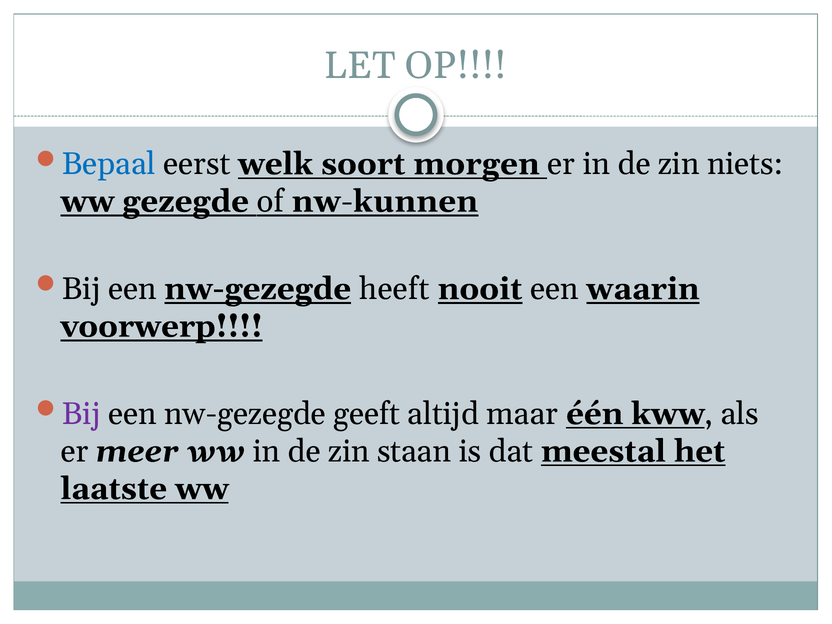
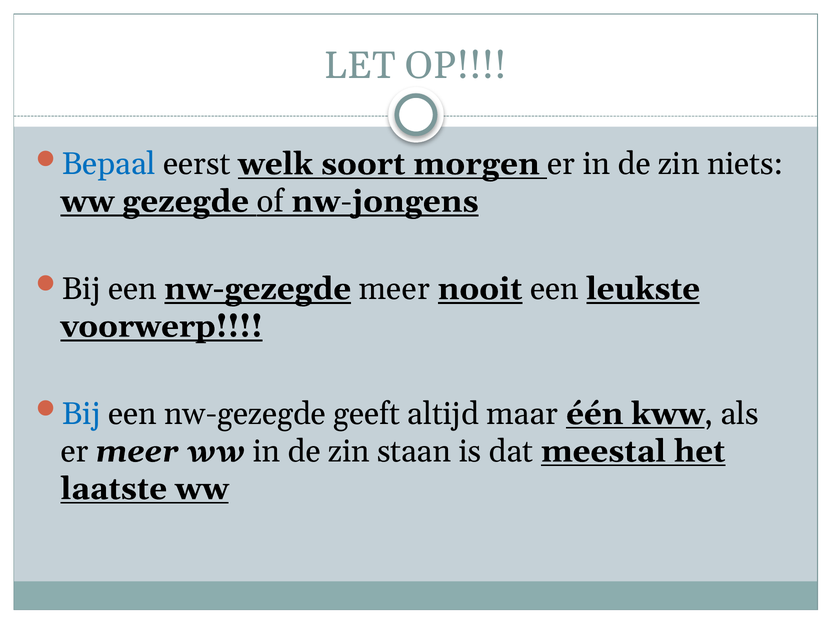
nw-kunnen: nw-kunnen -> nw-jongens (385, 201)
nw-gezegde heeft: heeft -> meer (394, 289)
waarin: waarin -> leukste (643, 289)
Bij colour: purple -> blue (81, 414)
